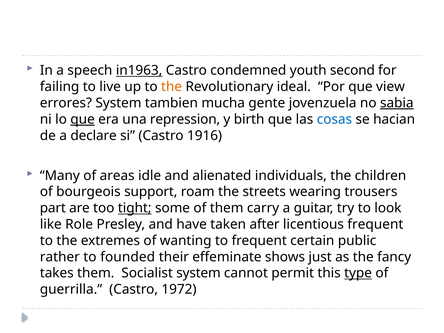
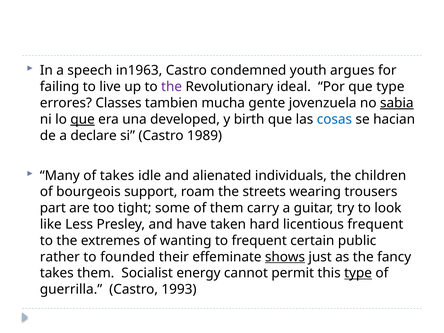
in1963 underline: present -> none (139, 70)
second: second -> argues (352, 70)
the colour: orange -> purple (172, 87)
que view: view -> type (390, 87)
errores System: System -> Classes (119, 103)
repression: repression -> developed (185, 119)
1916: 1916 -> 1989 (205, 136)
of areas: areas -> takes (117, 176)
tight underline: present -> none (135, 208)
Role: Role -> Less (79, 224)
after: after -> hard (265, 224)
shows underline: none -> present (285, 257)
Socialist system: system -> energy (198, 273)
1972: 1972 -> 1993 (179, 289)
